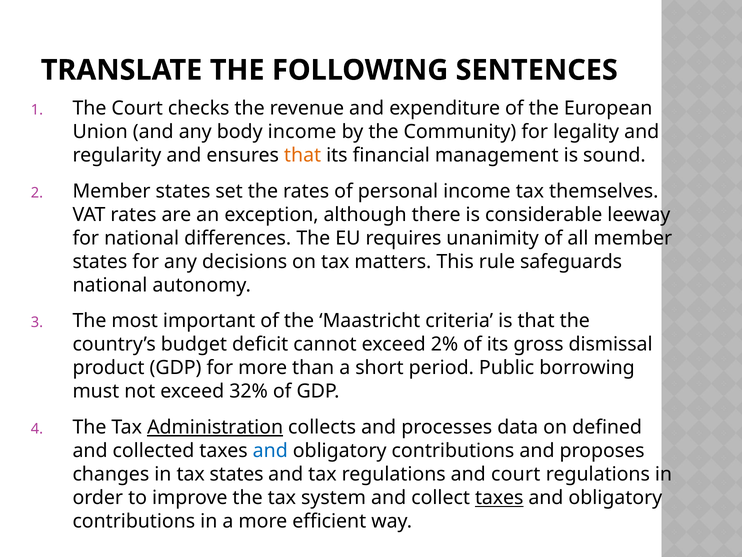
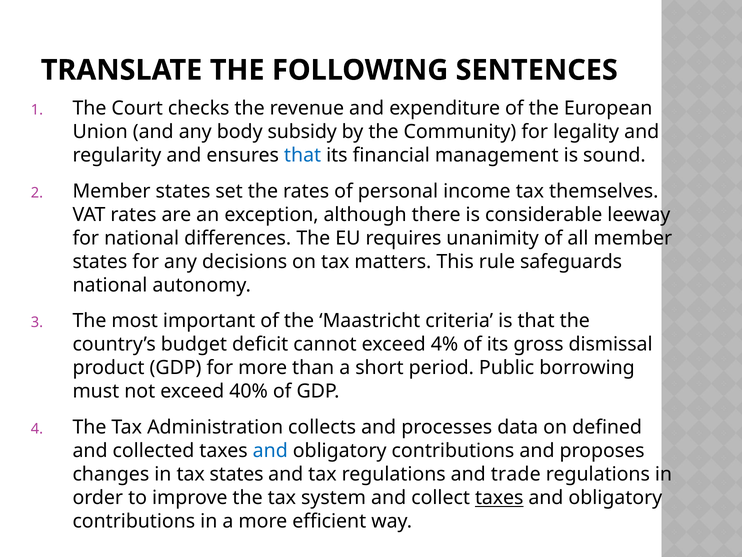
body income: income -> subsidy (302, 132)
that colour: orange -> blue (303, 155)
2%: 2% -> 4% (445, 344)
32%: 32% -> 40% (249, 391)
Administration underline: present -> none (215, 427)
and court: court -> trade (516, 474)
